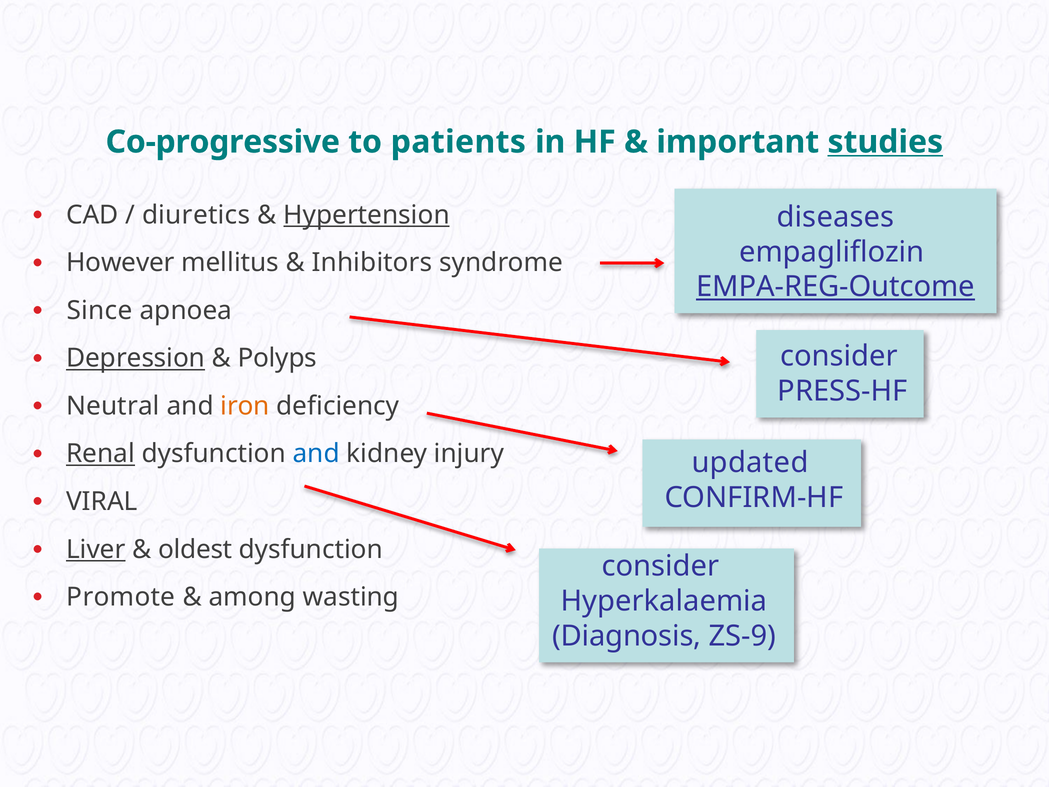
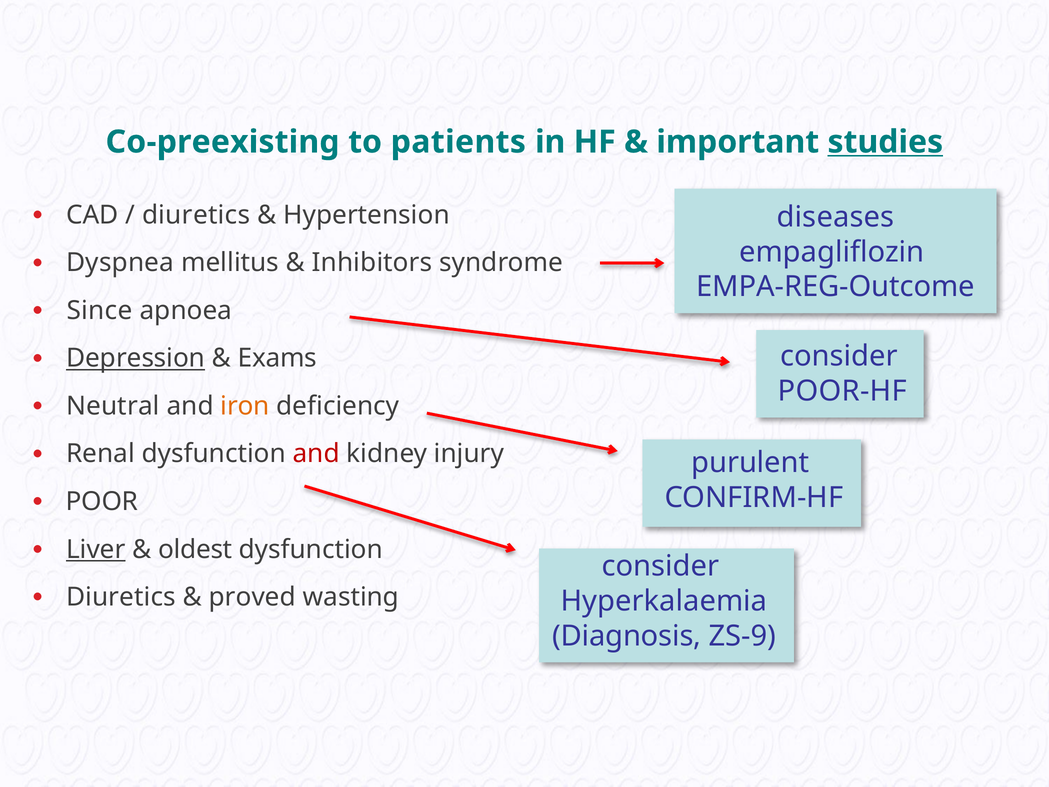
Co-progressive: Co-progressive -> Co-preexisting (223, 142)
Hypertension underline: present -> none (367, 215)
However: However -> Dyspnea (120, 263)
EMPA-REG-Outcome underline: present -> none (836, 287)
Polyps: Polyps -> Exams (277, 358)
PRESS-HF: PRESS-HF -> POOR-HF (842, 391)
Renal underline: present -> none (100, 454)
and colour: blue -> red (316, 454)
updated: updated -> purulent (750, 462)
VIRAL: VIRAL -> POOR (102, 501)
Promote: Promote -> Diuretics (121, 597)
among: among -> proved (252, 597)
